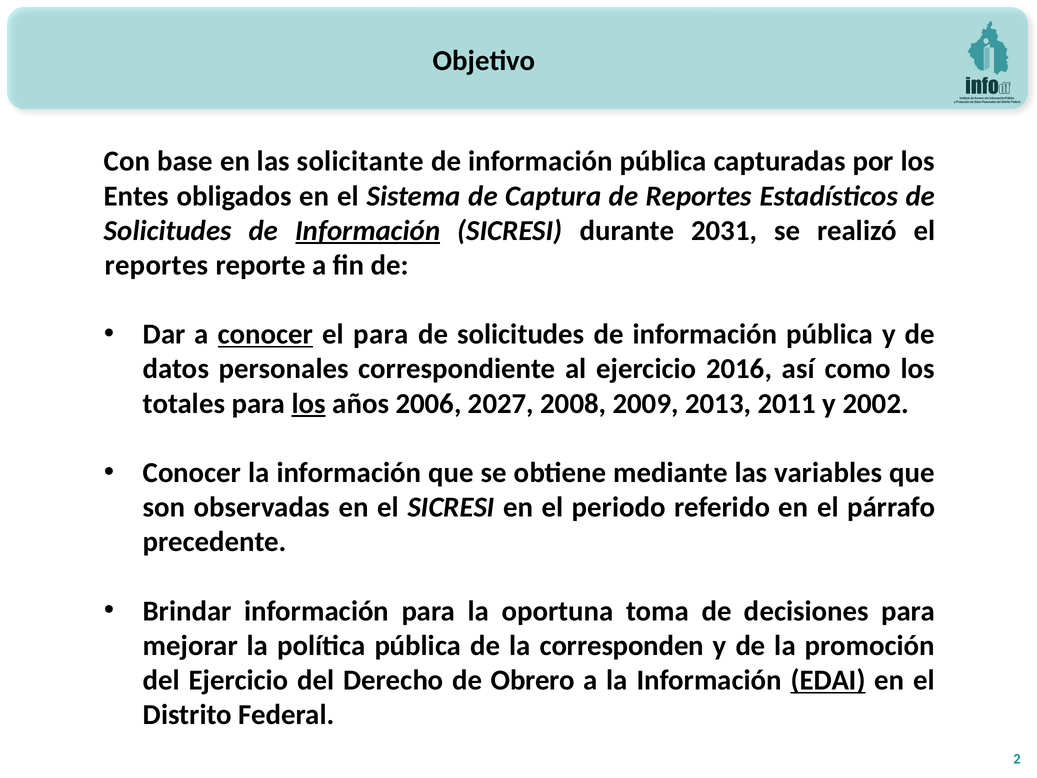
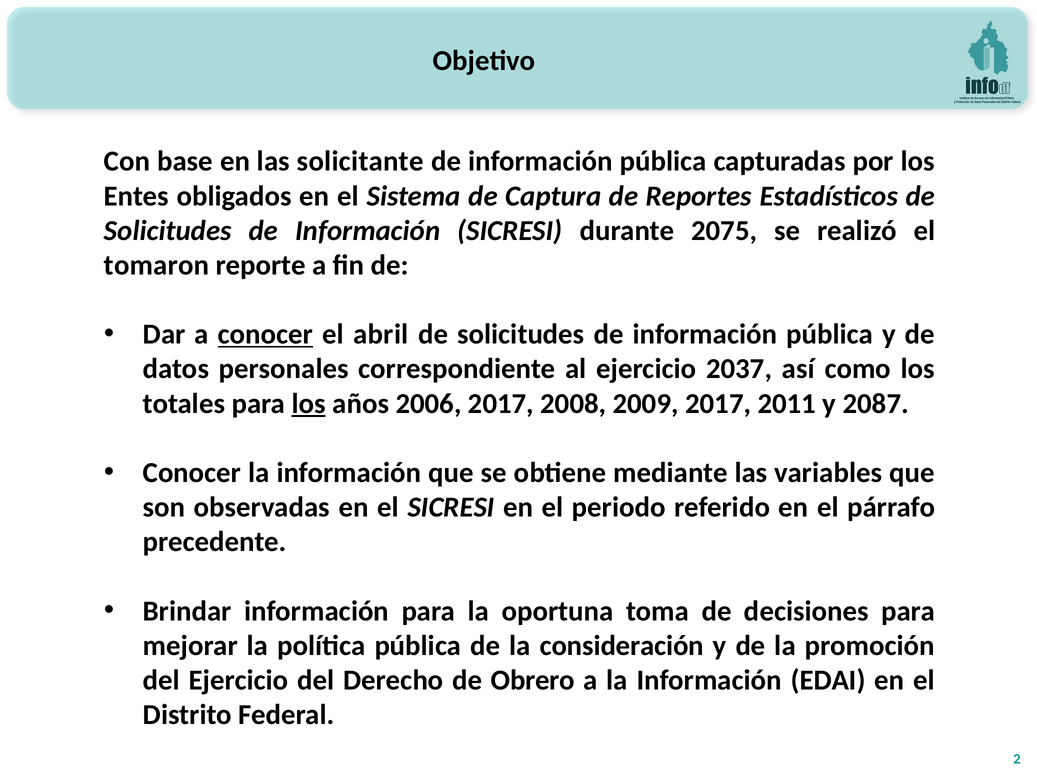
Información underline: present -> none (368, 231)
2031: 2031 -> 2075 (724, 231)
reportes: reportes -> tomaron (157, 265)
el para: para -> abril (381, 334)
2016: 2016 -> 2037 (739, 369)
2006 2027: 2027 -> 2017 (501, 403)
2009 2013: 2013 -> 2017 (718, 403)
2002: 2002 -> 2087 (876, 403)
corresponden: corresponden -> consideración (622, 645)
EDAI underline: present -> none (828, 680)
